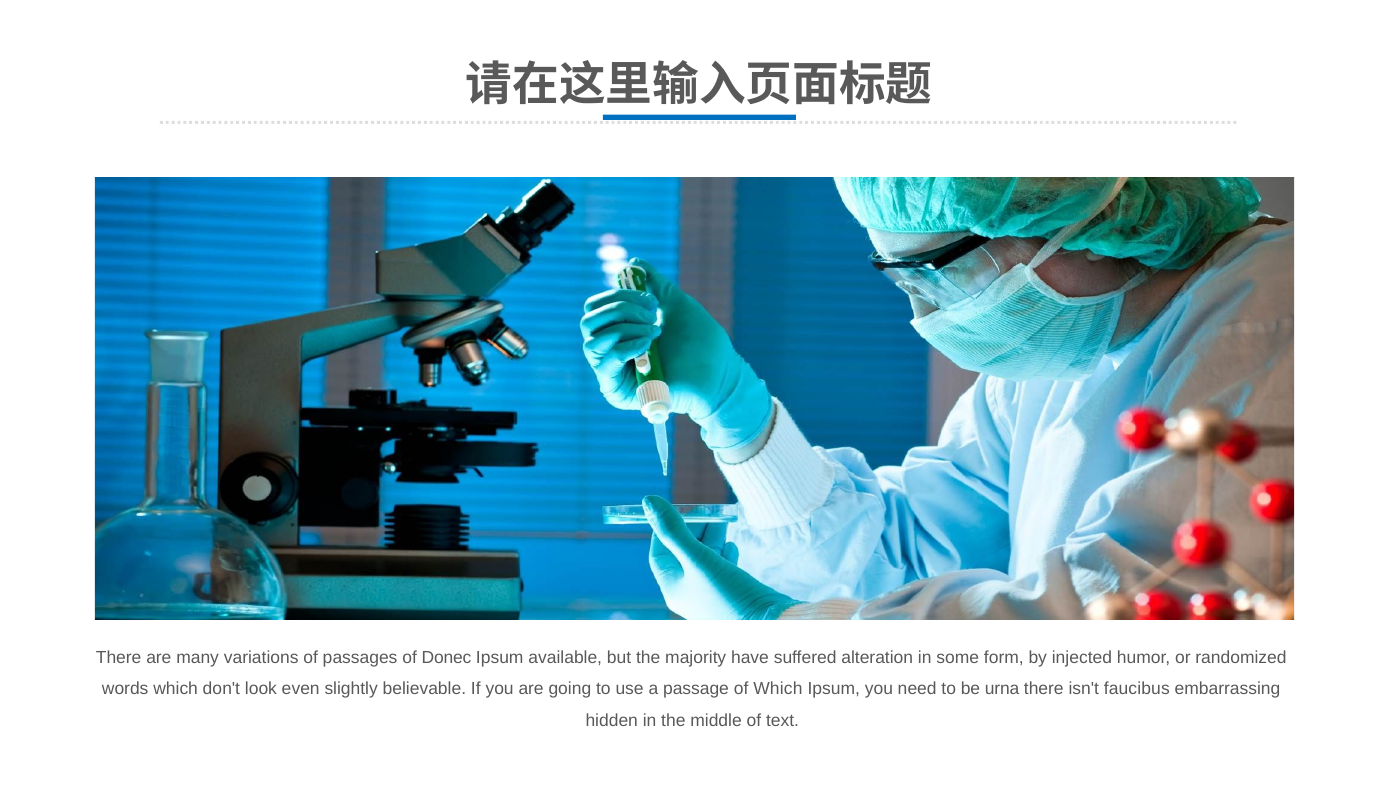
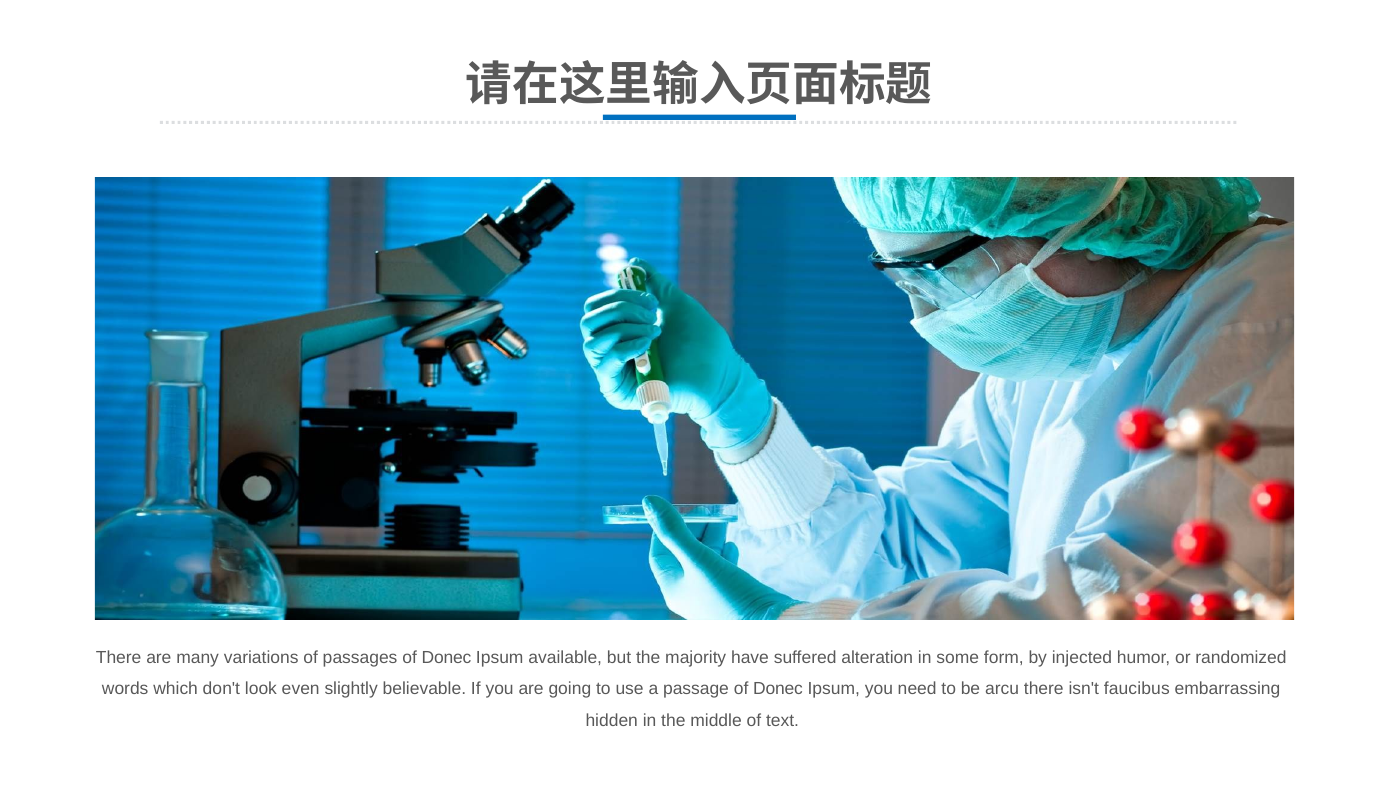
passage of Which: Which -> Donec (778, 689)
urna: urna -> arcu (1002, 689)
